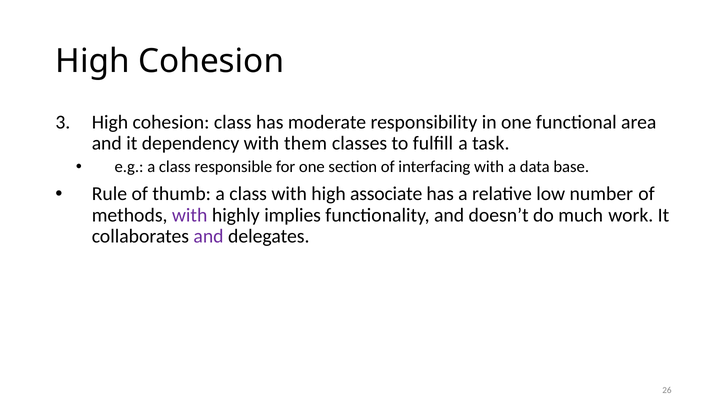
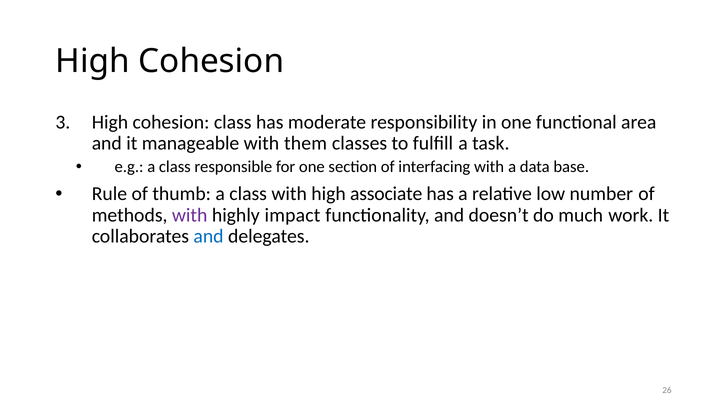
dependency: dependency -> manageable (191, 143)
implies: implies -> impact (292, 215)
and colour: purple -> blue (209, 236)
